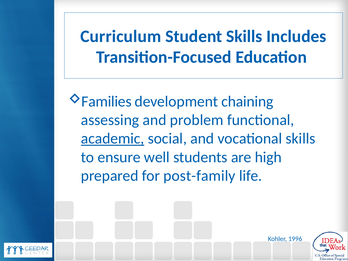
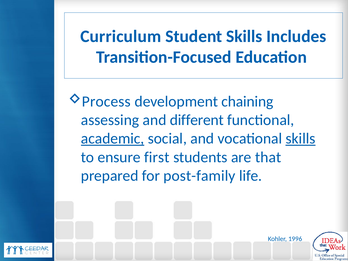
Families: Families -> Process (106, 102)
problem: problem -> different (197, 120)
skills underline: none -> present (301, 139)
well: well -> first (157, 157)
high: high -> that (268, 157)
